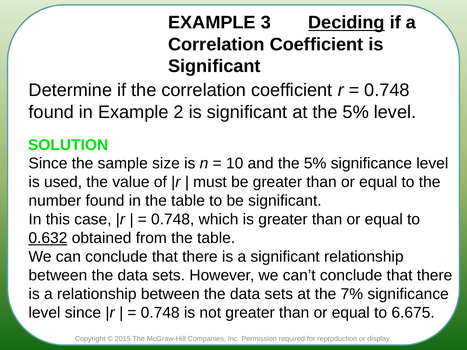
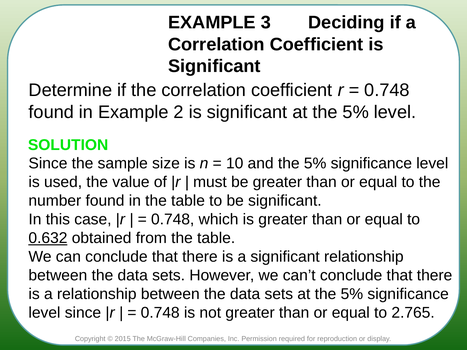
Deciding underline: present -> none (346, 23)
sets at the 7%: 7% -> 5% (352, 294)
6.675: 6.675 -> 2.765 (413, 313)
